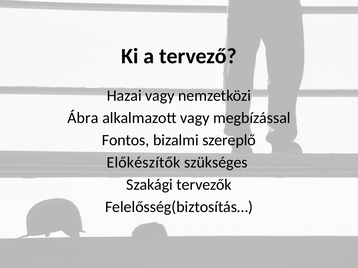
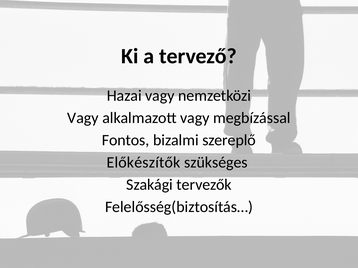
Ábra: Ábra -> Vagy (83, 118)
